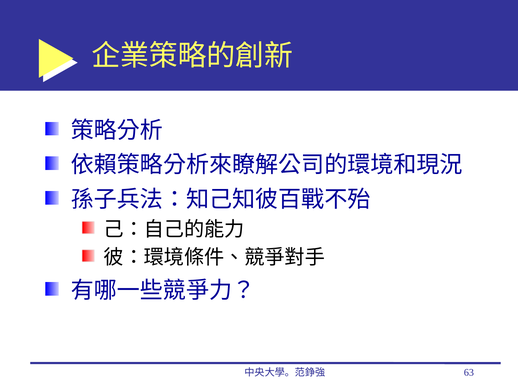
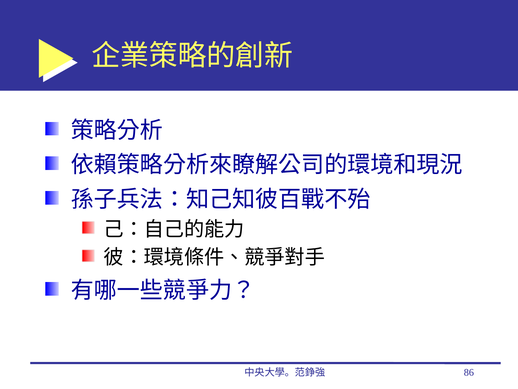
63: 63 -> 86 (469, 372)
